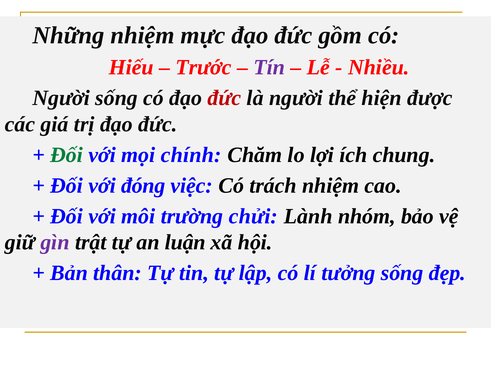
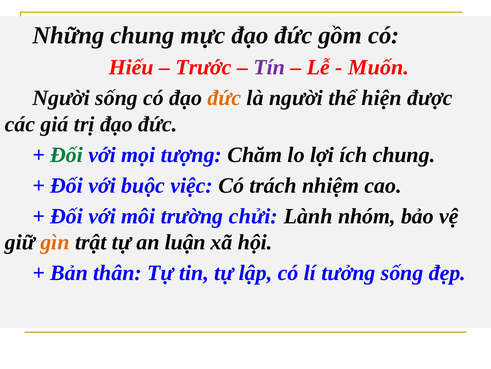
Những nhiệm: nhiệm -> chung (142, 35)
Nhiều: Nhiều -> Muốn (379, 67)
đức colour: red -> orange (224, 98)
chính: chính -> tượng (191, 155)
đóng: đóng -> buộc (143, 185)
gìn colour: purple -> orange (55, 242)
